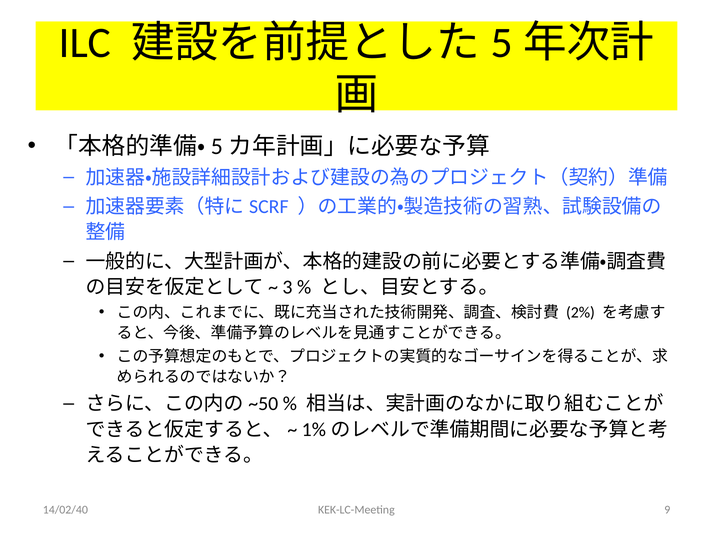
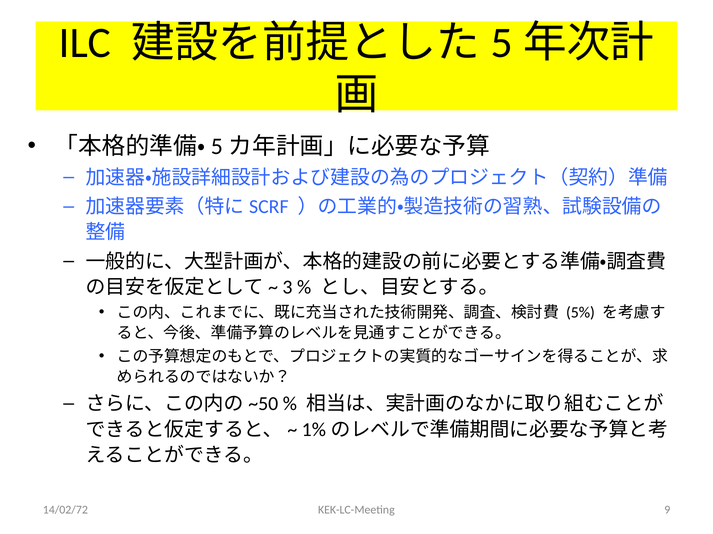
2%: 2% -> 5% (580, 313)
14/02/40: 14/02/40 -> 14/02/72 (65, 511)
